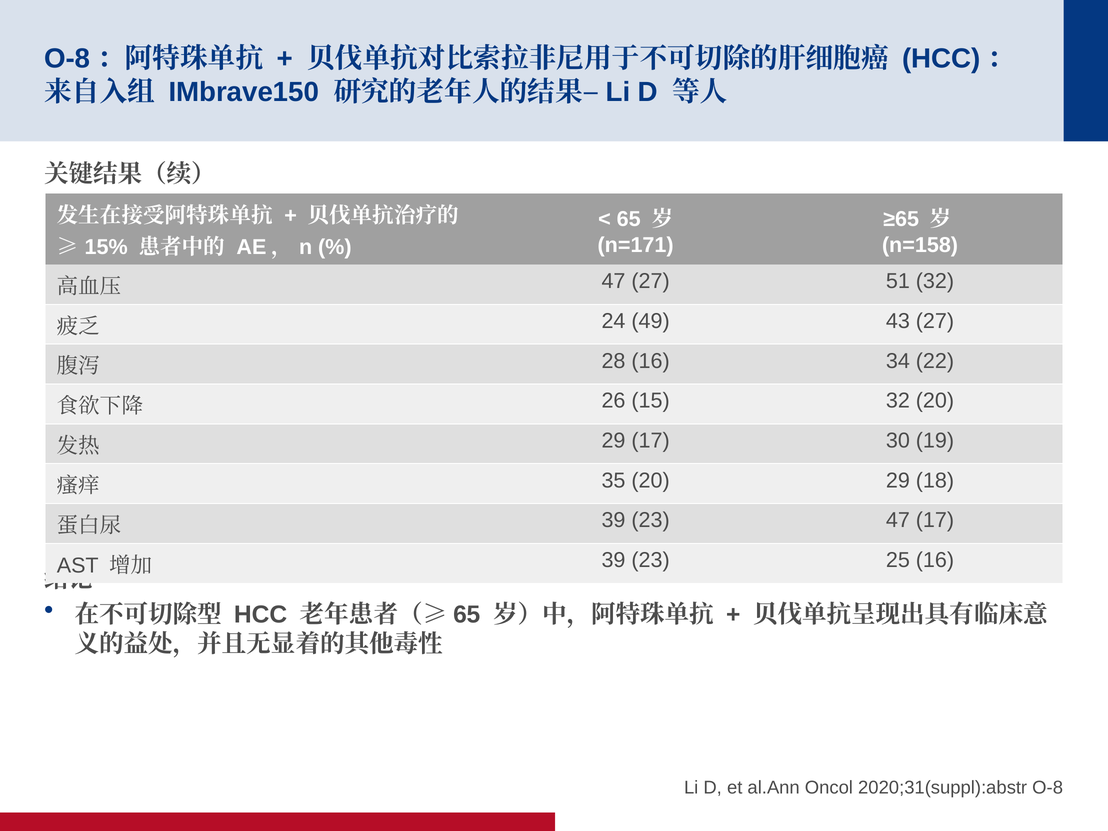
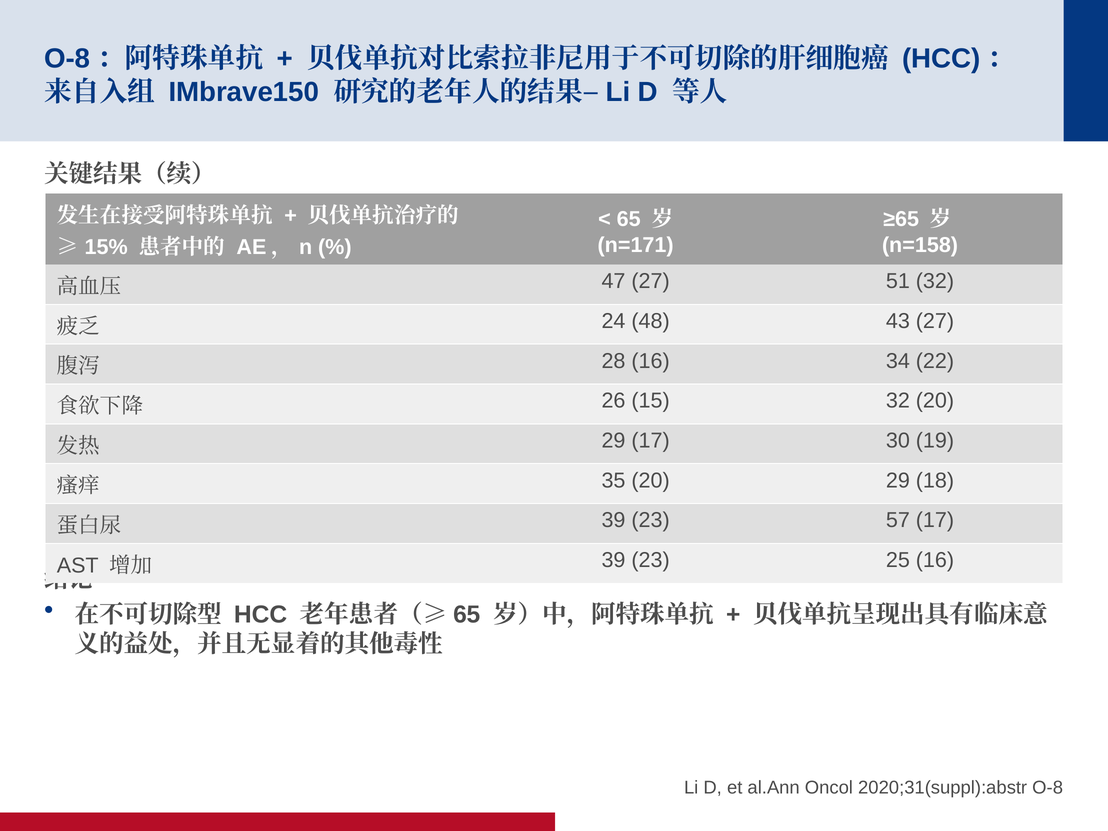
49: 49 -> 48 (651, 321)
23 47: 47 -> 57 (898, 520)
